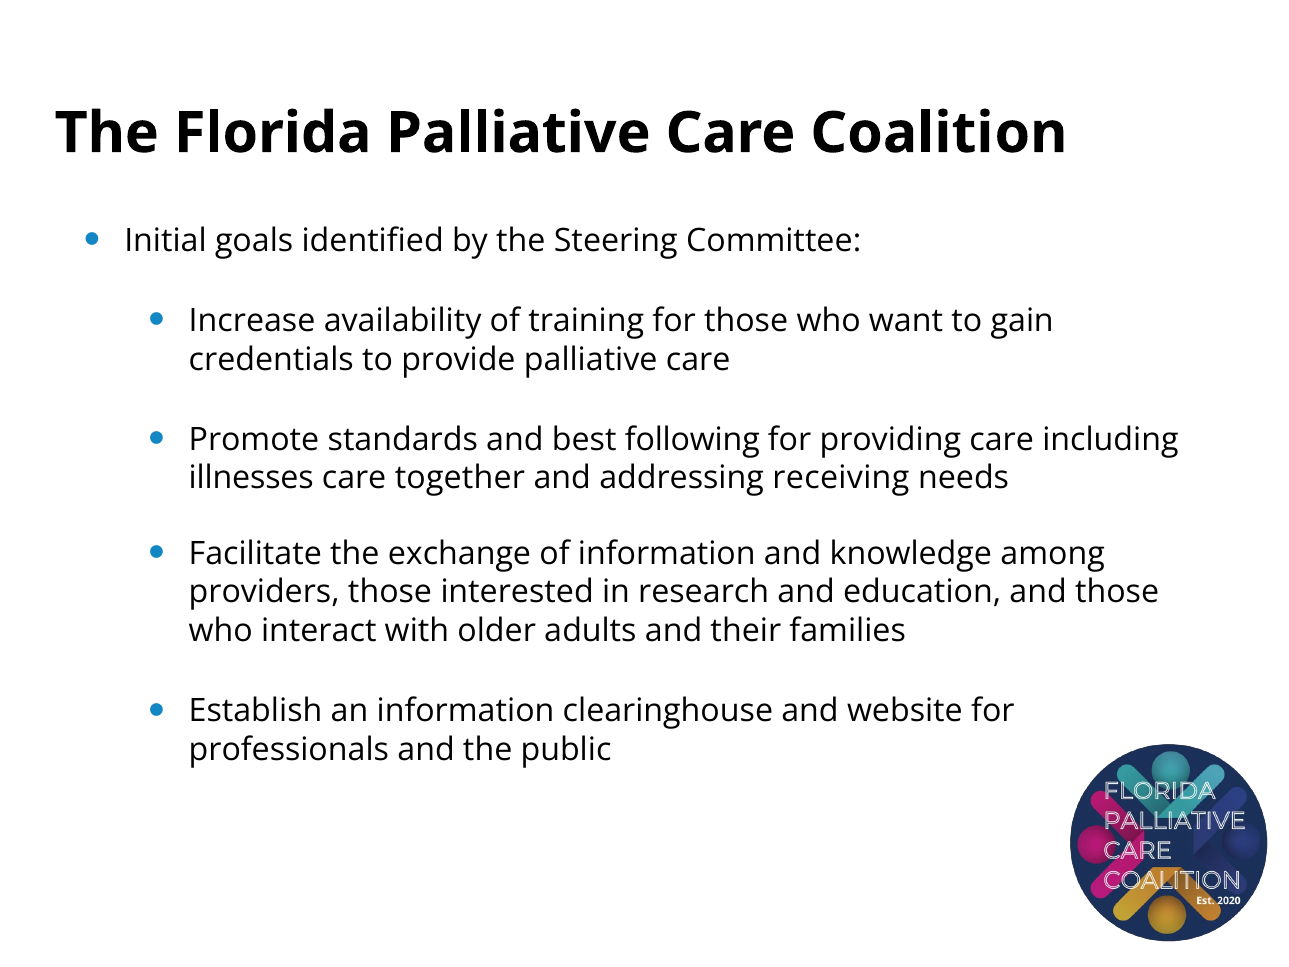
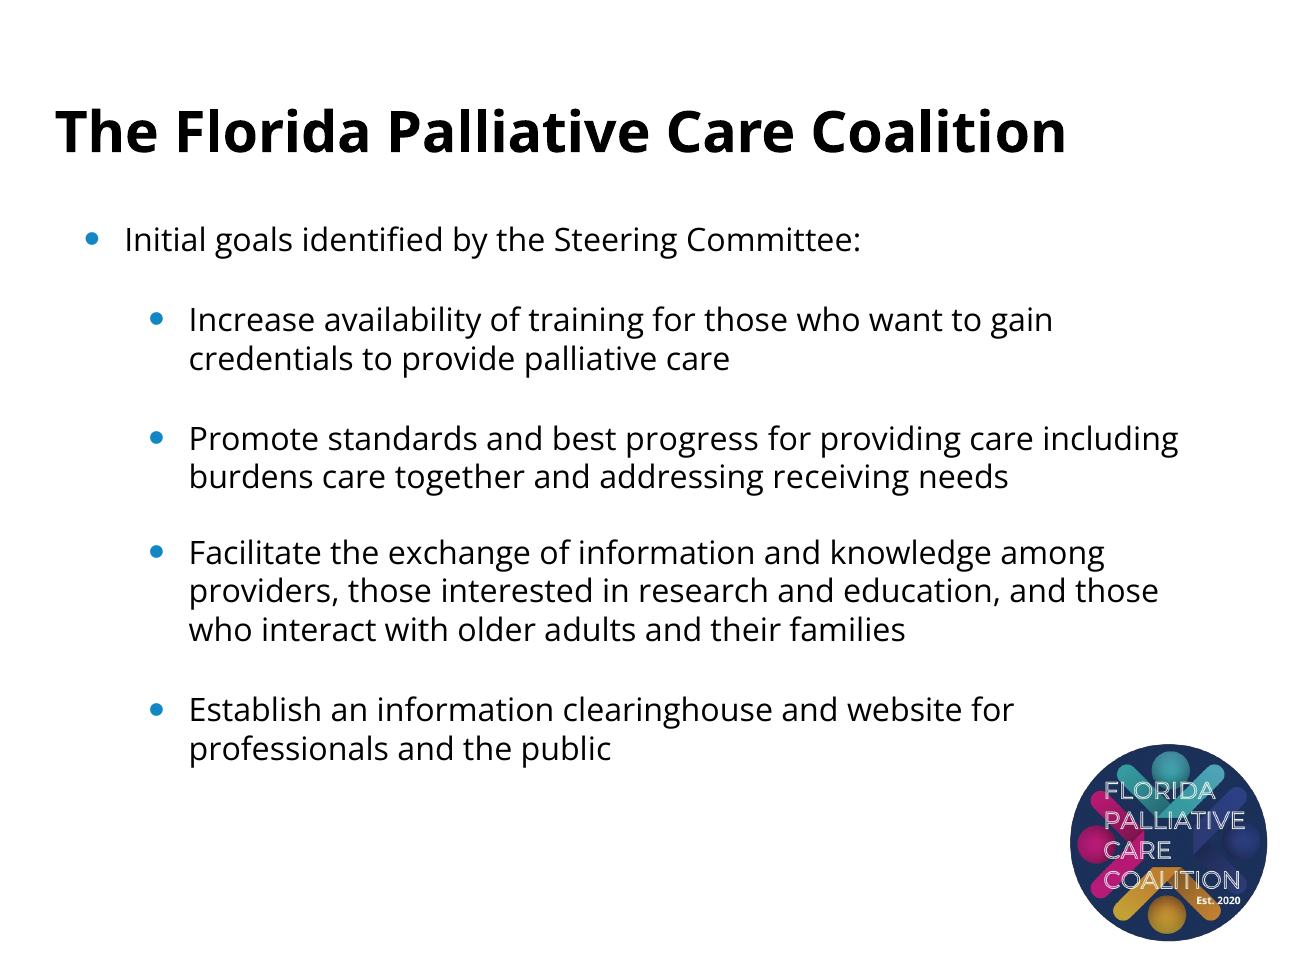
following: following -> progress (692, 440)
illnesses: illnesses -> burdens (251, 478)
